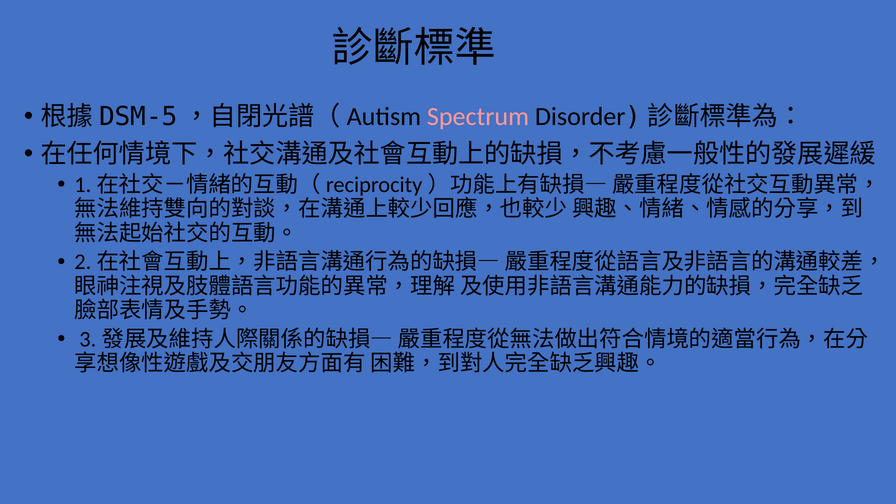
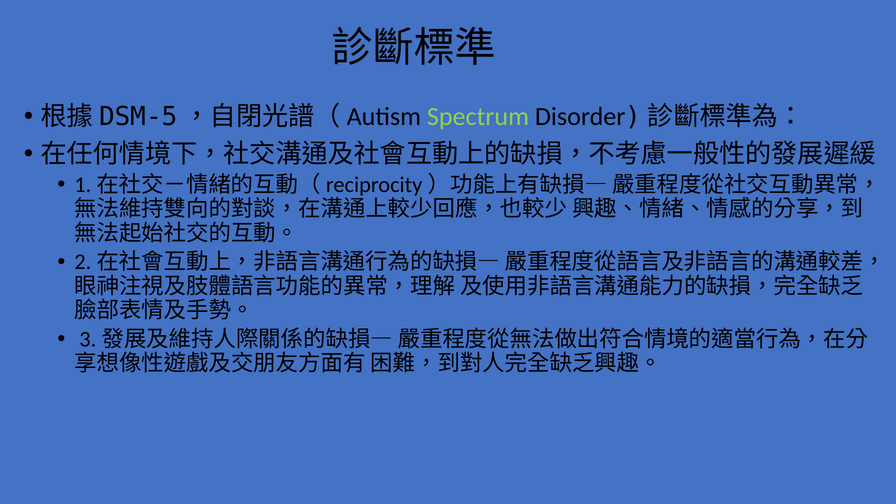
Spectrum colour: pink -> light green (478, 116)
